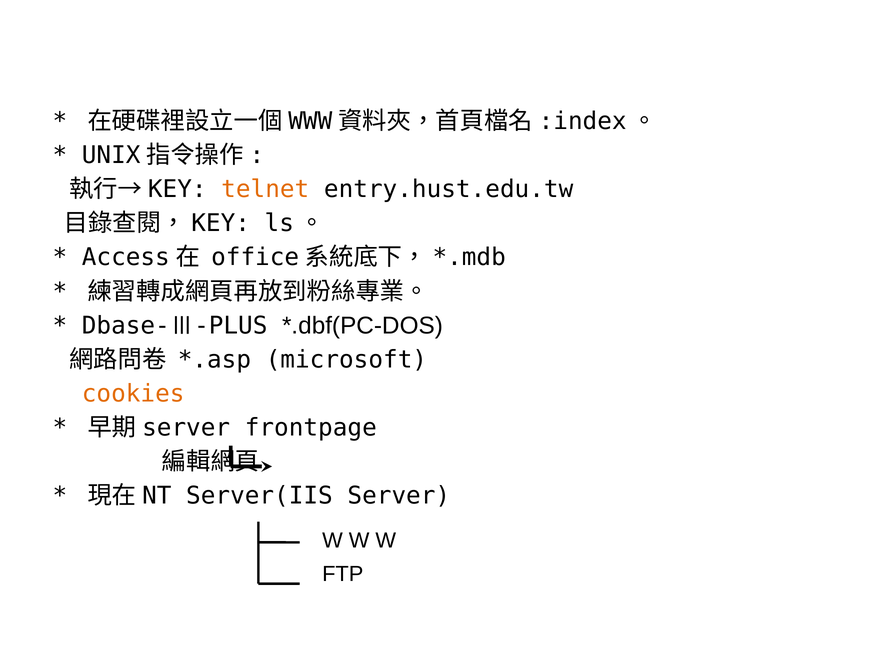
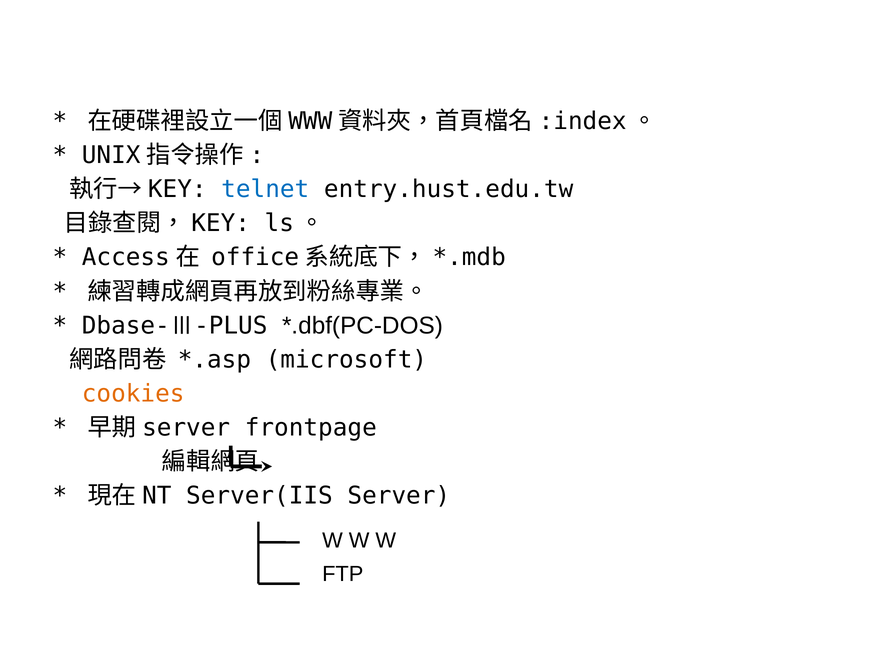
telnet colour: orange -> blue (265, 189)
